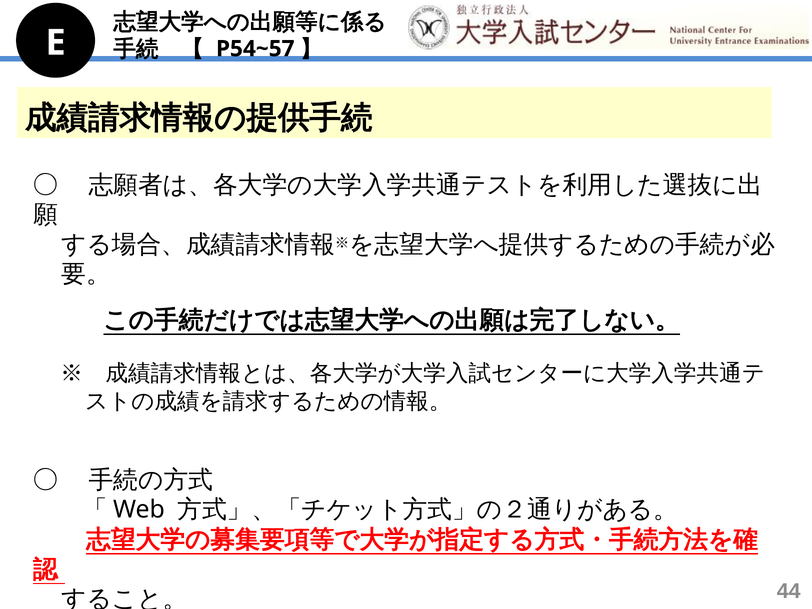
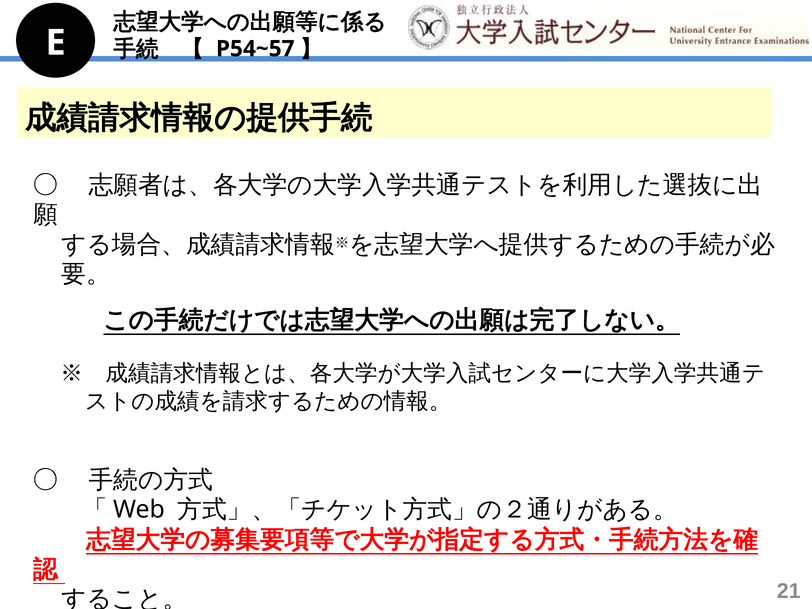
44: 44 -> 21 (789, 591)
